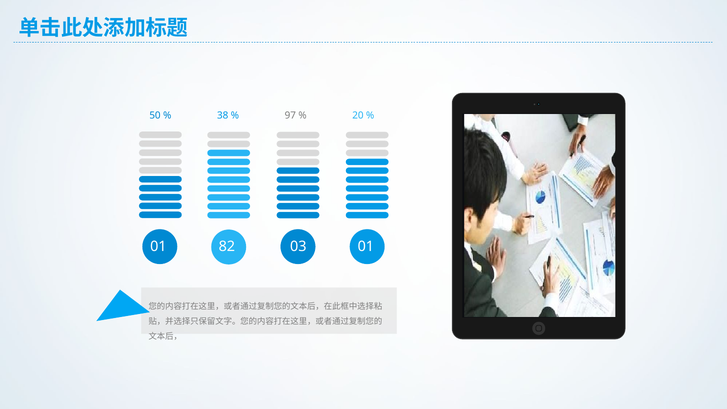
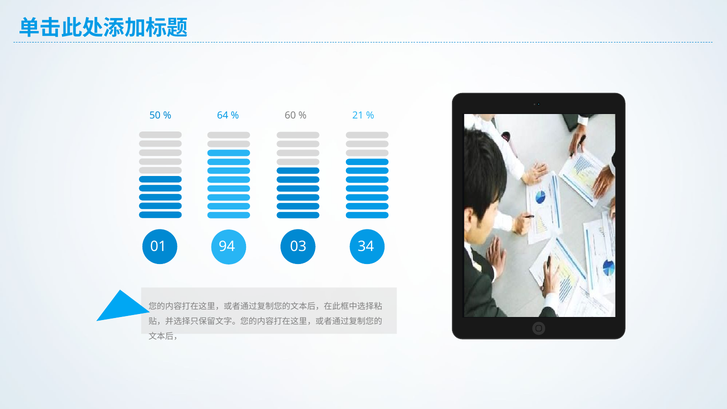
38: 38 -> 64 (223, 116)
97: 97 -> 60 (290, 116)
20: 20 -> 21 (358, 116)
82: 82 -> 94 (227, 247)
03 01: 01 -> 34 (366, 247)
